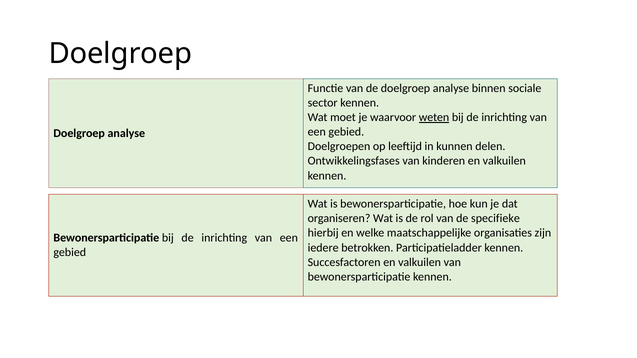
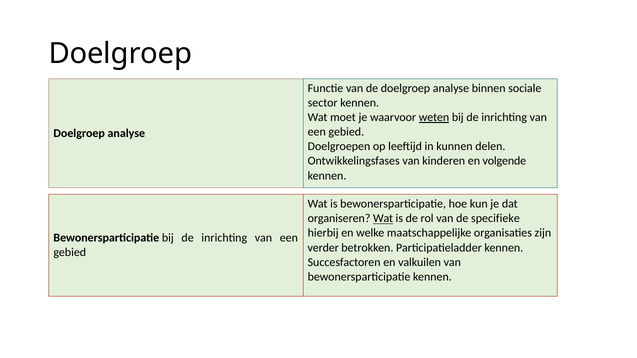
kinderen en valkuilen: valkuilen -> volgende (504, 161)
Wat underline: none -> present (383, 219)
iedere: iedere -> verder (323, 248)
